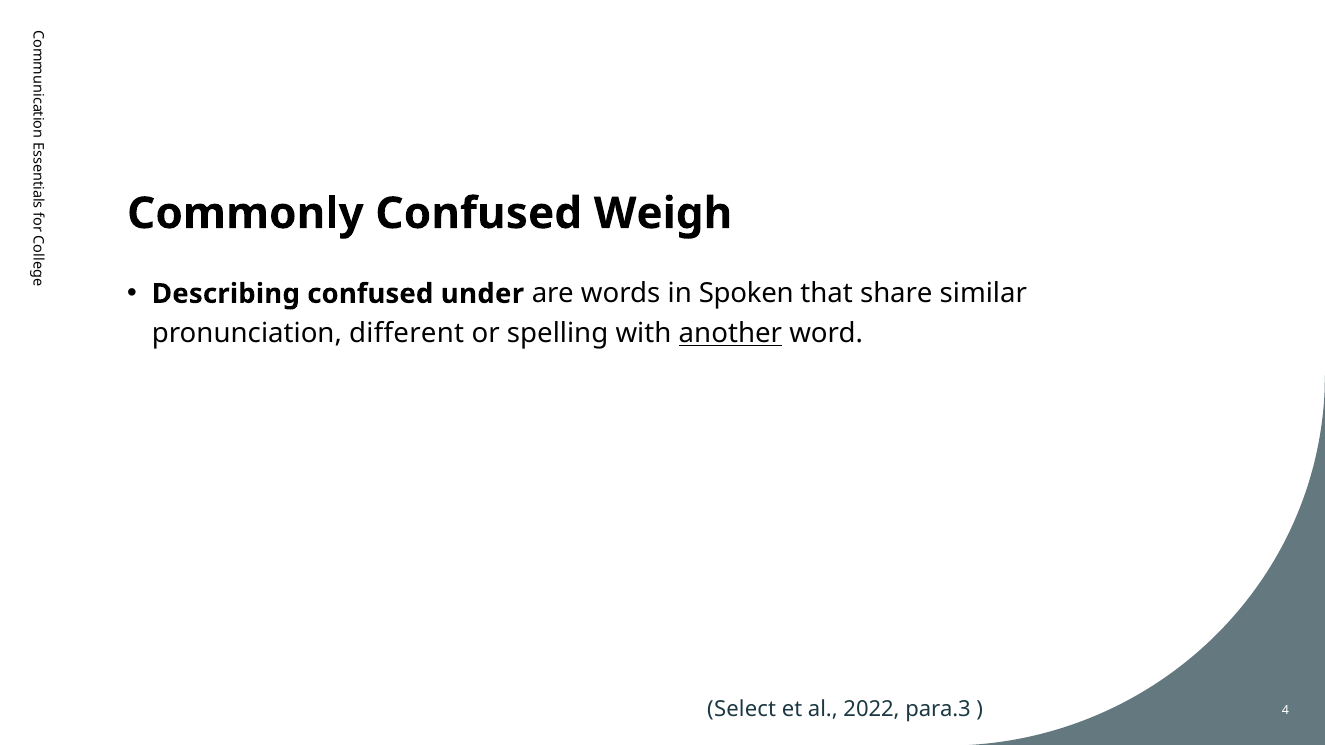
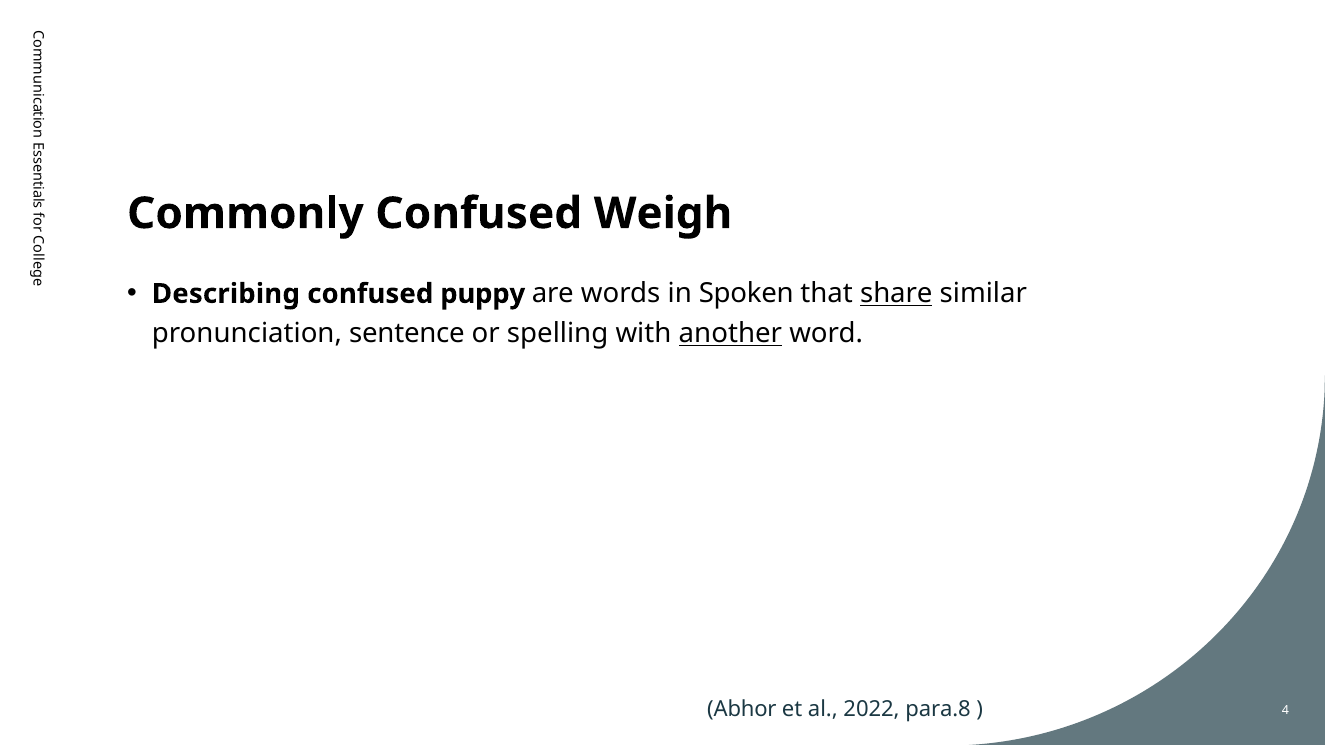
under: under -> puppy (483, 294)
share underline: none -> present (896, 294)
different: different -> sentence (407, 334)
Select: Select -> Abhor (742, 710)
para.3: para.3 -> para.8 (938, 710)
